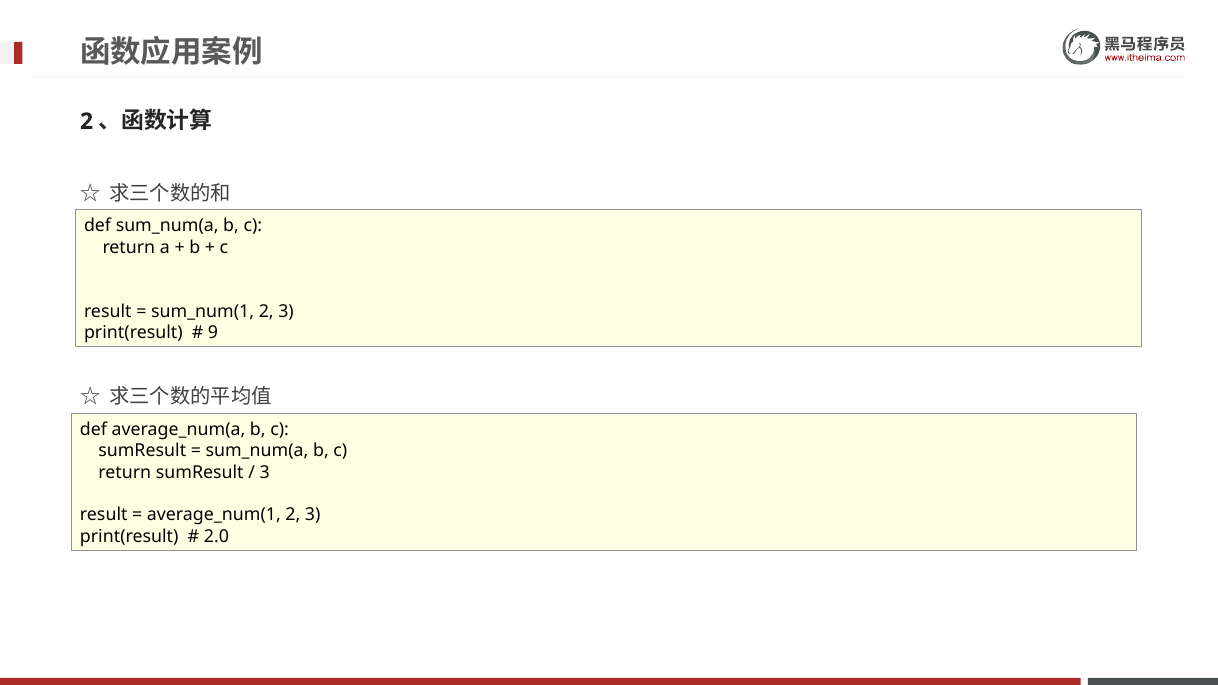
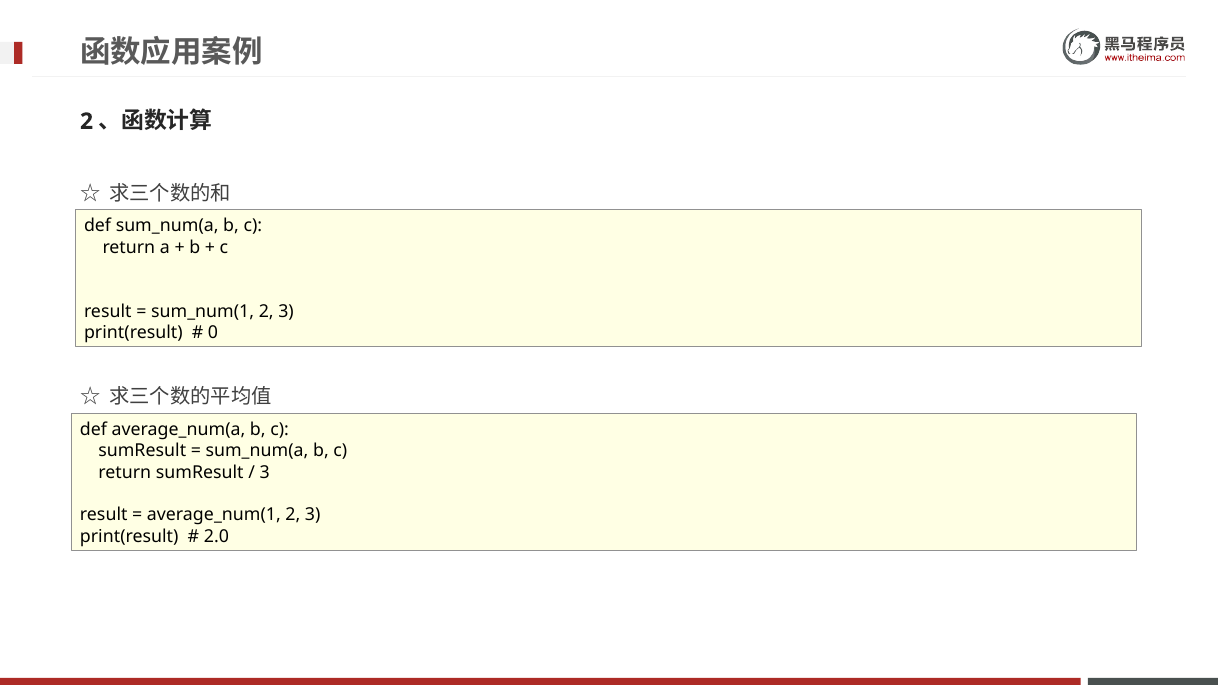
9: 9 -> 0 (213, 333)
